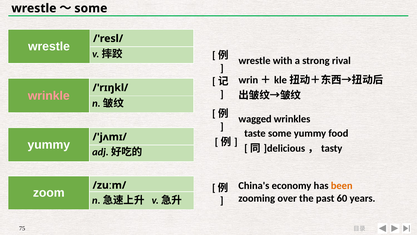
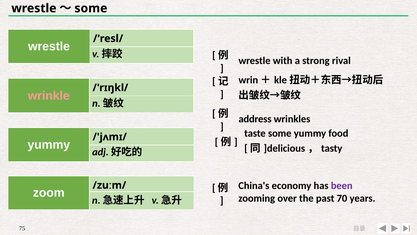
wagged: wagged -> address (255, 119)
been colour: orange -> purple (342, 185)
60: 60 -> 70 (342, 198)
